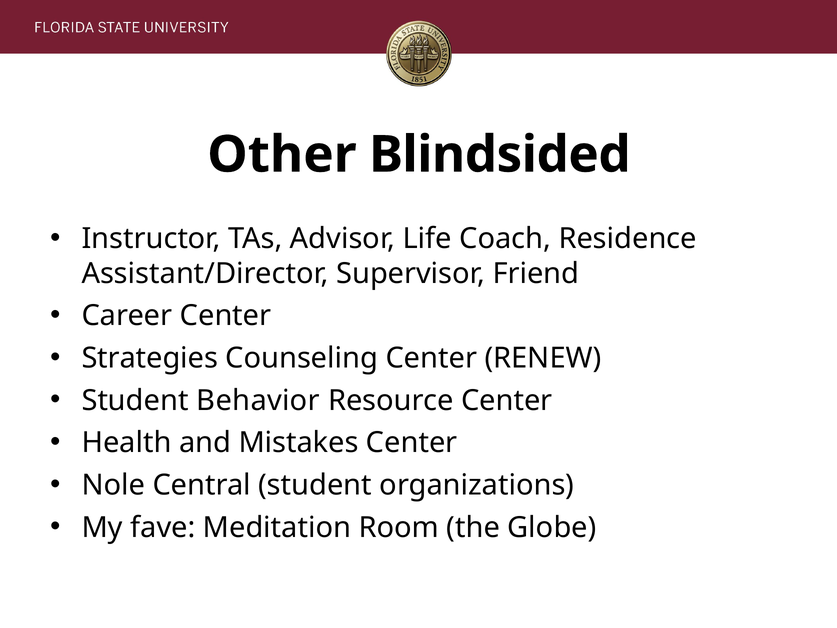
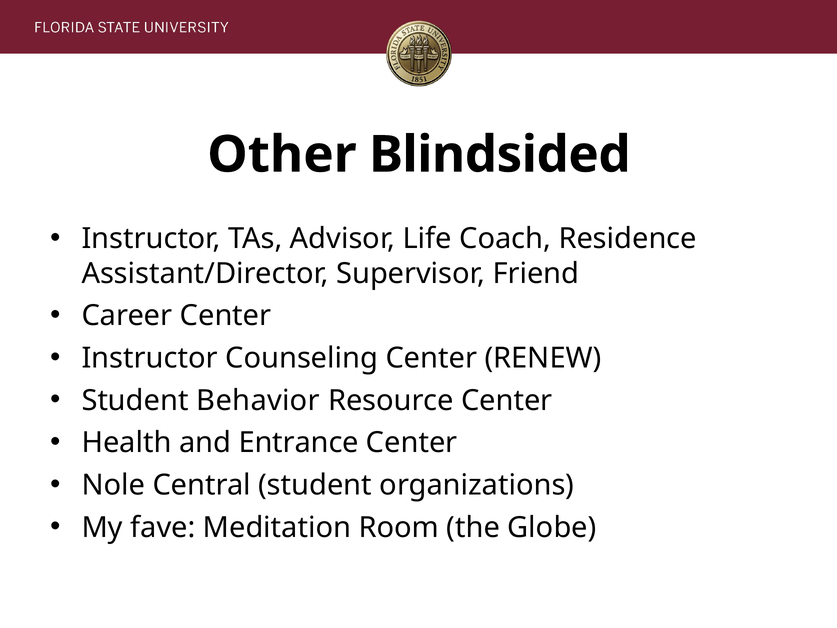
Strategies: Strategies -> Instructor (150, 358)
Mistakes: Mistakes -> Entrance (299, 443)
